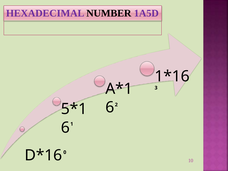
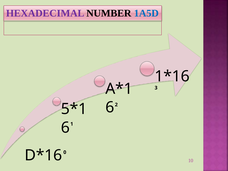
1A5D colour: purple -> blue (146, 13)
